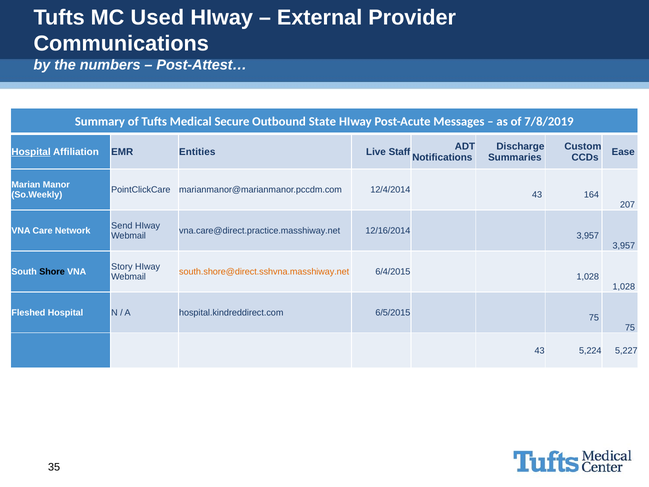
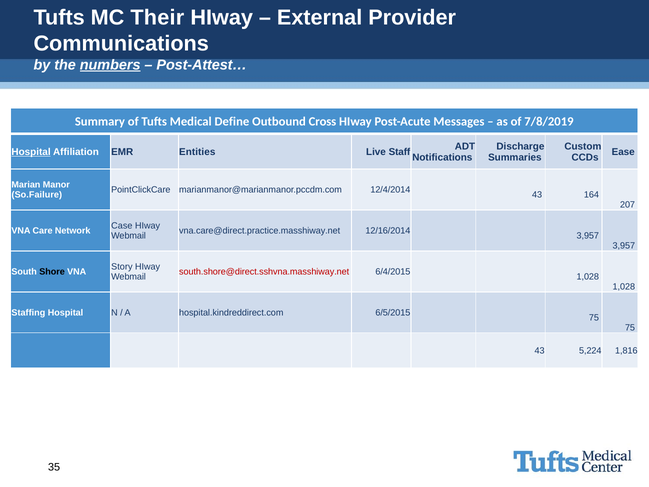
Used: Used -> Their (157, 18)
numbers underline: none -> present (110, 65)
Secure: Secure -> Define (232, 121)
State: State -> Cross (322, 121)
So.Weekly: So.Weekly -> So.Failure (37, 195)
Send: Send -> Case (122, 226)
south.shore@direct.sshvna.masshiway.net colour: orange -> red (264, 272)
Fleshed: Fleshed -> Staffing (28, 313)
5,227: 5,227 -> 1,816 (626, 351)
